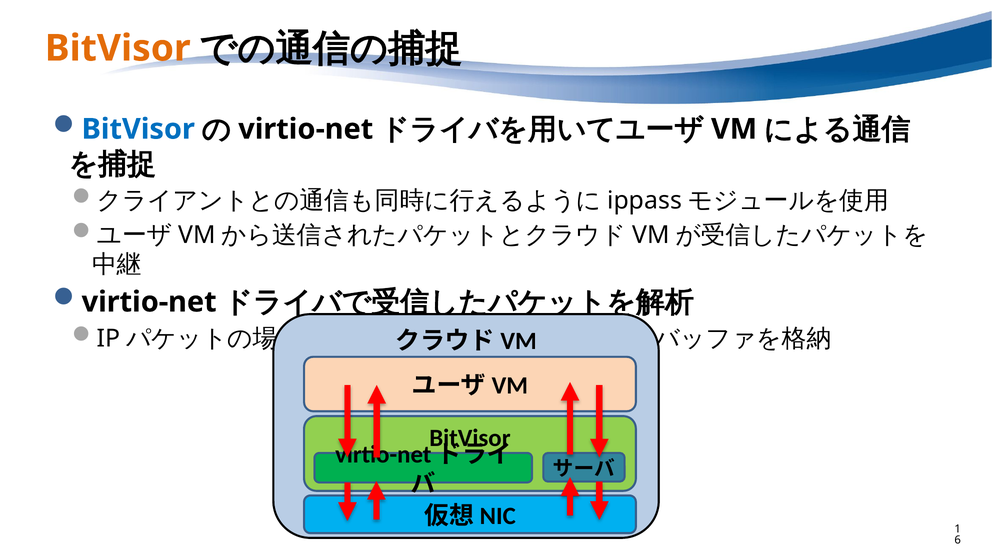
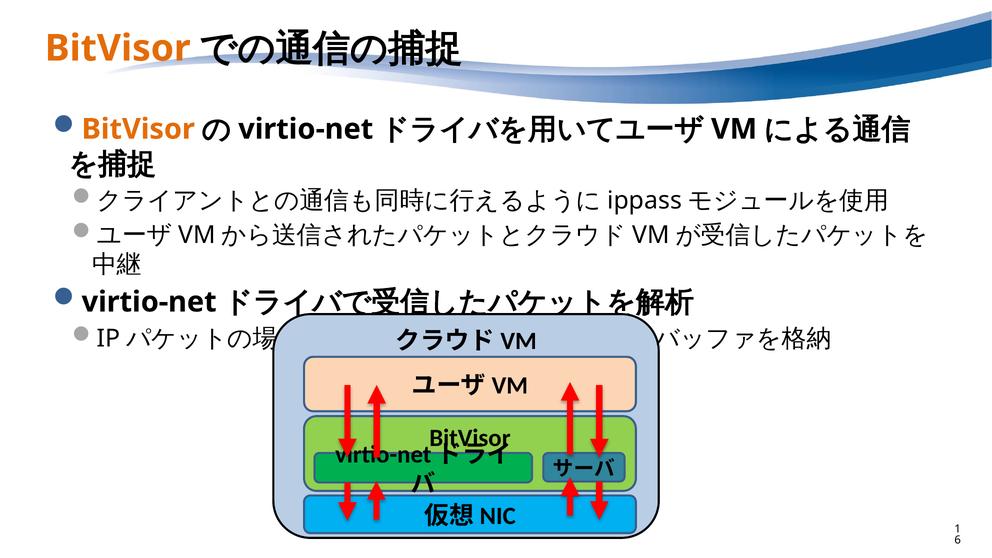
BitVisor colour: blue -> orange (138, 129)
